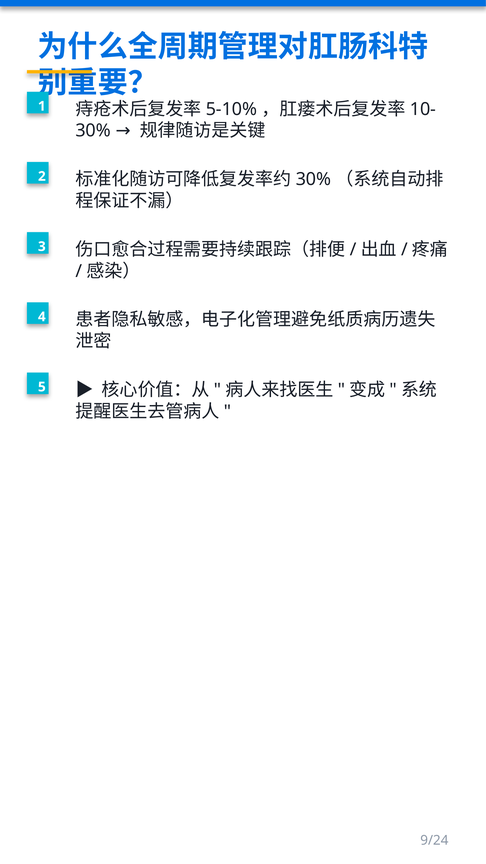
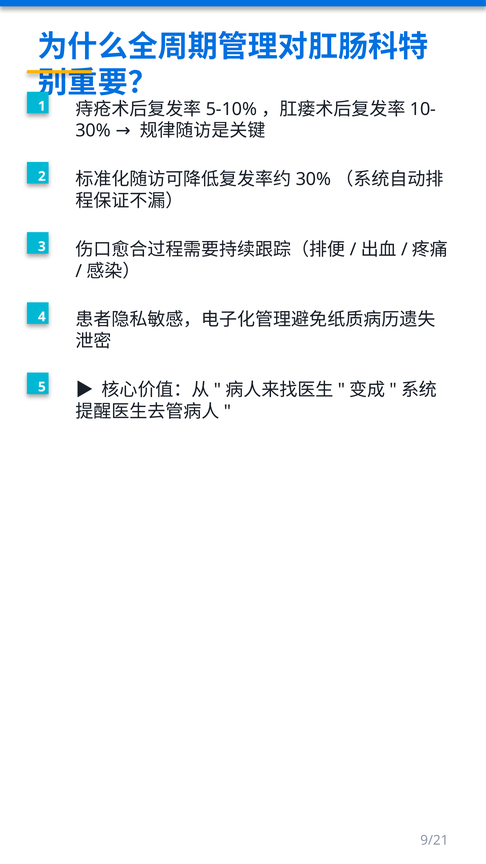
9/24: 9/24 -> 9/21 (434, 841)
